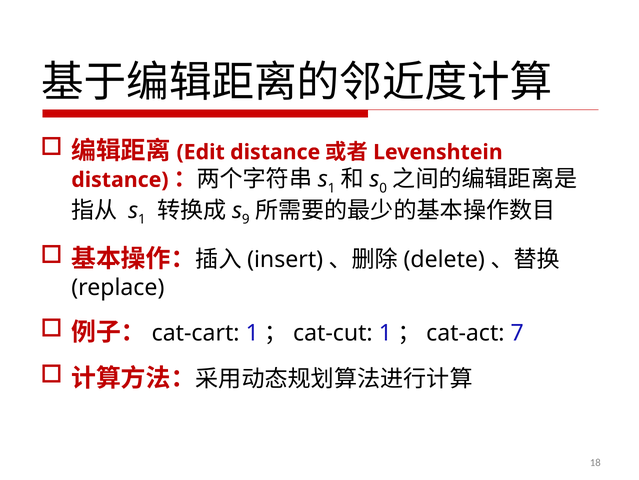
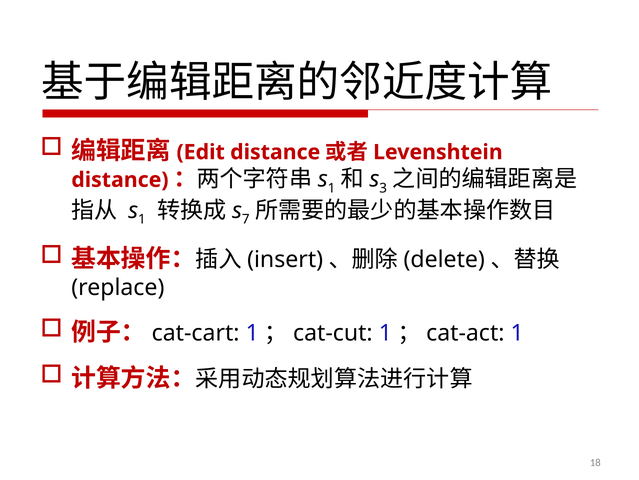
0: 0 -> 3 (383, 188)
9: 9 -> 7 (246, 219)
7: 7 -> 1 (517, 333)
